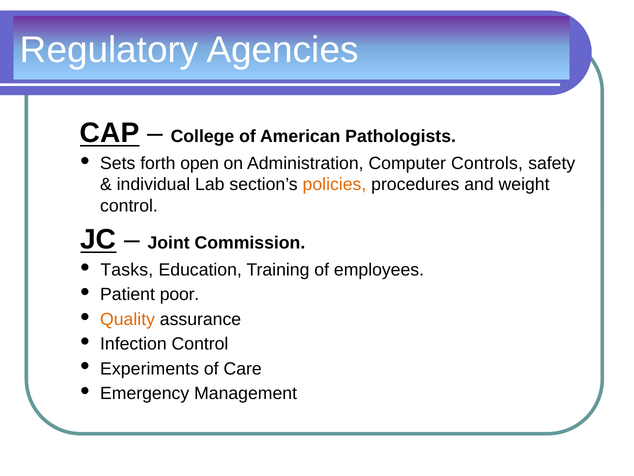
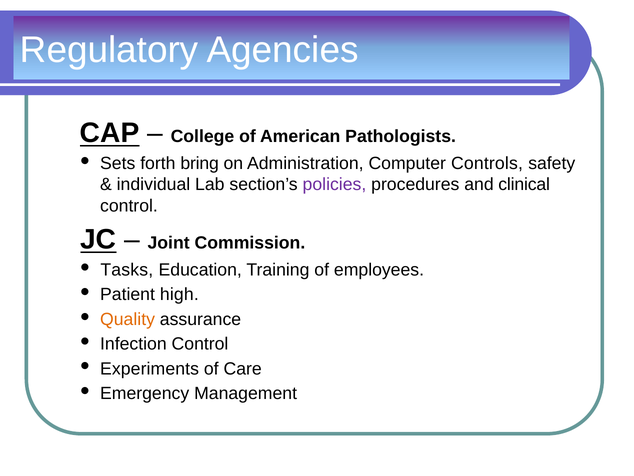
open: open -> bring (200, 163)
policies colour: orange -> purple (334, 184)
weight: weight -> clinical (524, 184)
poor: poor -> high (179, 294)
